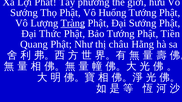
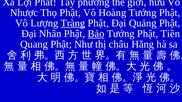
Sướng: Sướng -> Nhược (24, 13)
Huống: Huống -> Hoàng (112, 13)
Đại Sướng: Sướng -> Quảng (143, 23)
Thức: Thức -> Nhân (50, 34)
Bảo underline: none -> present (96, 34)
